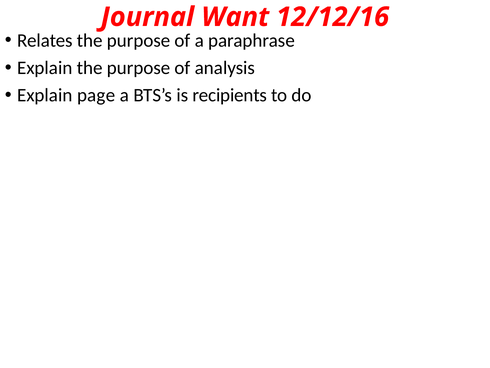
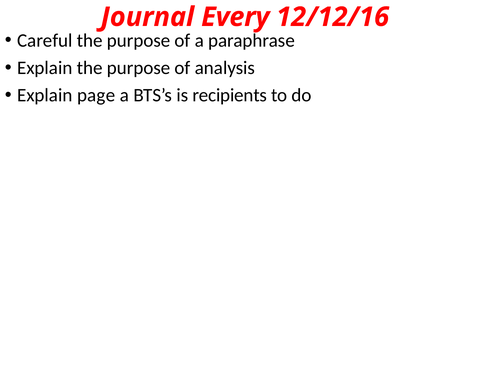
Want: Want -> Every (235, 17)
Relates: Relates -> Careful (45, 40)
